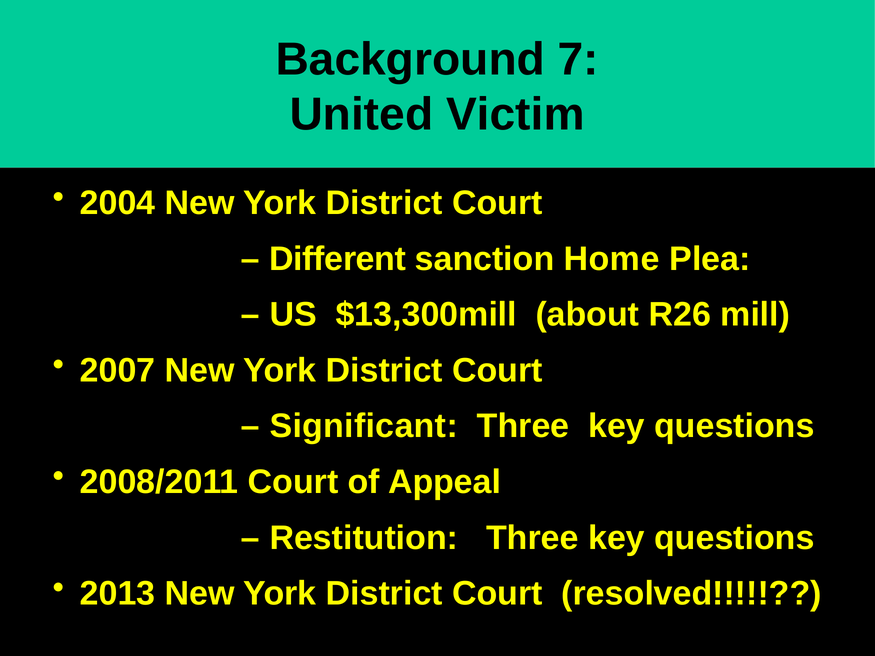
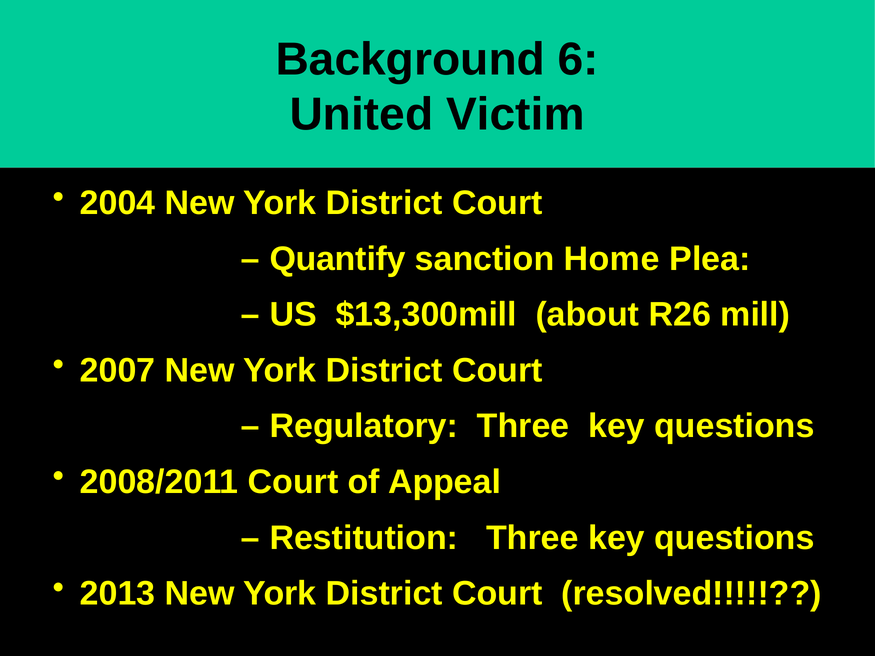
7: 7 -> 6 (578, 59)
Different: Different -> Quantify (338, 259)
Significant: Significant -> Regulatory (364, 426)
